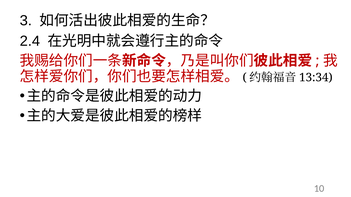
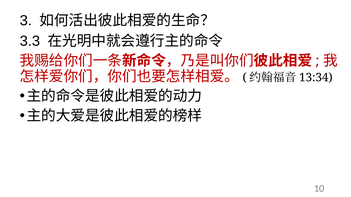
2.4: 2.4 -> 3.3 (30, 41)
